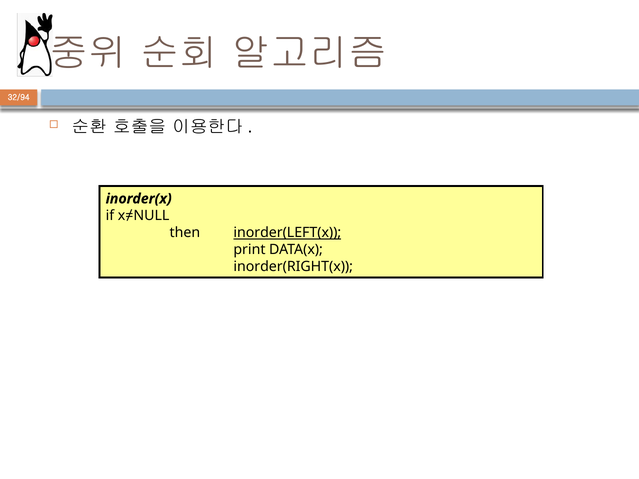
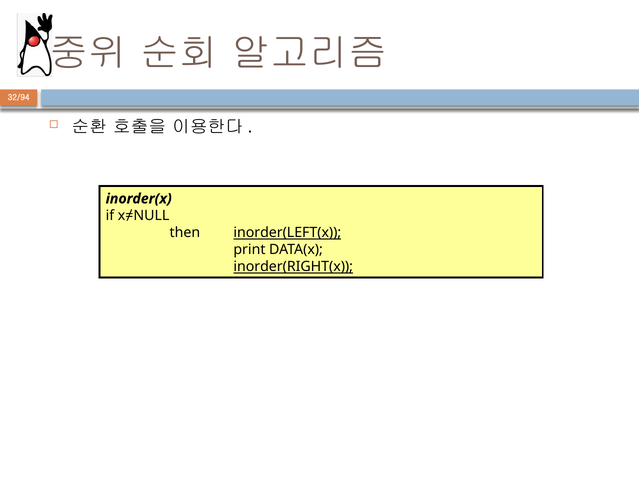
inorder(RIGHT(x underline: none -> present (293, 267)
